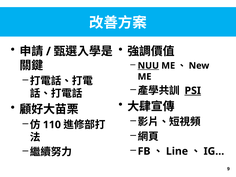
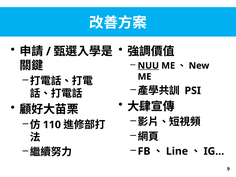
PSI underline: present -> none (193, 91)
